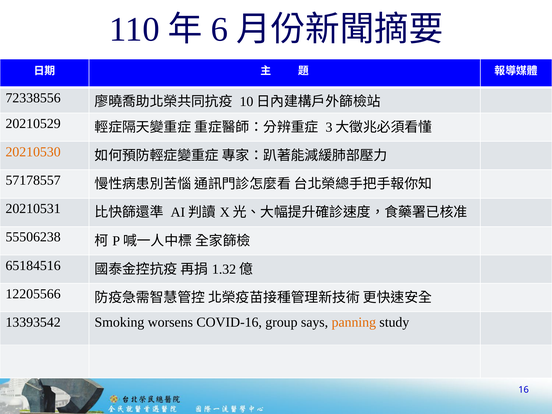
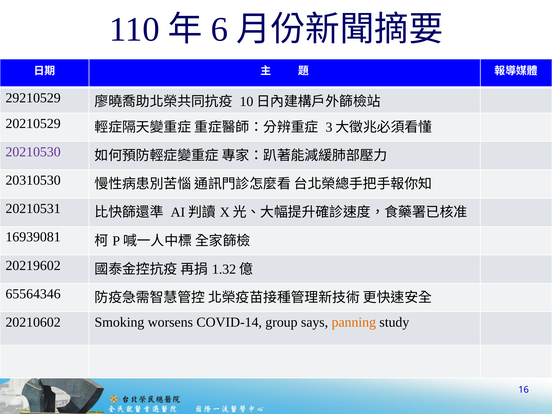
72338556: 72338556 -> 29210529 (33, 98)
20210530 colour: orange -> purple (33, 152)
57178557: 57178557 -> 20310530 (33, 180)
55506238: 55506238 -> 16939081 (33, 237)
65184516: 65184516 -> 20219602 (33, 265)
12205566: 12205566 -> 65564346 (33, 294)
13393542: 13393542 -> 20210602 (33, 322)
COVID-16: COVID-16 -> COVID-14 (229, 322)
